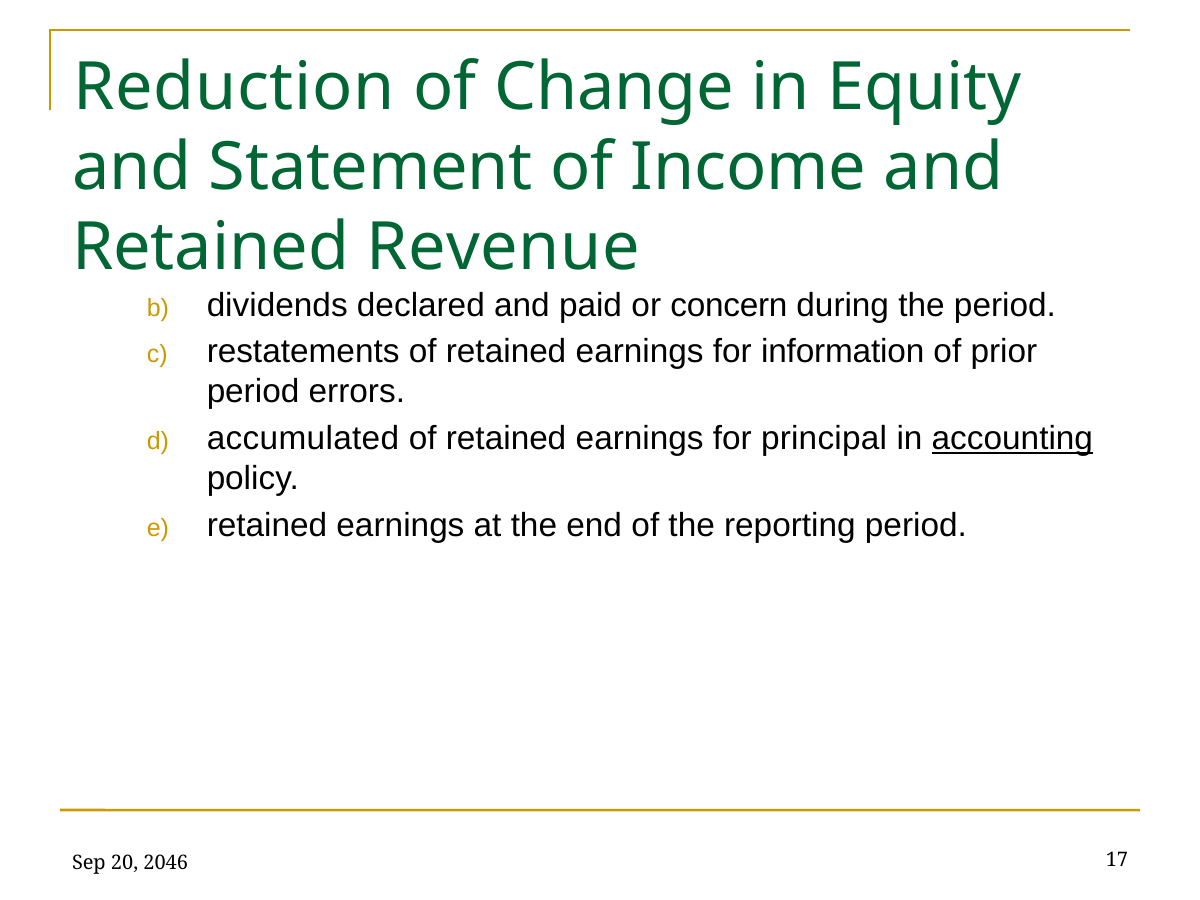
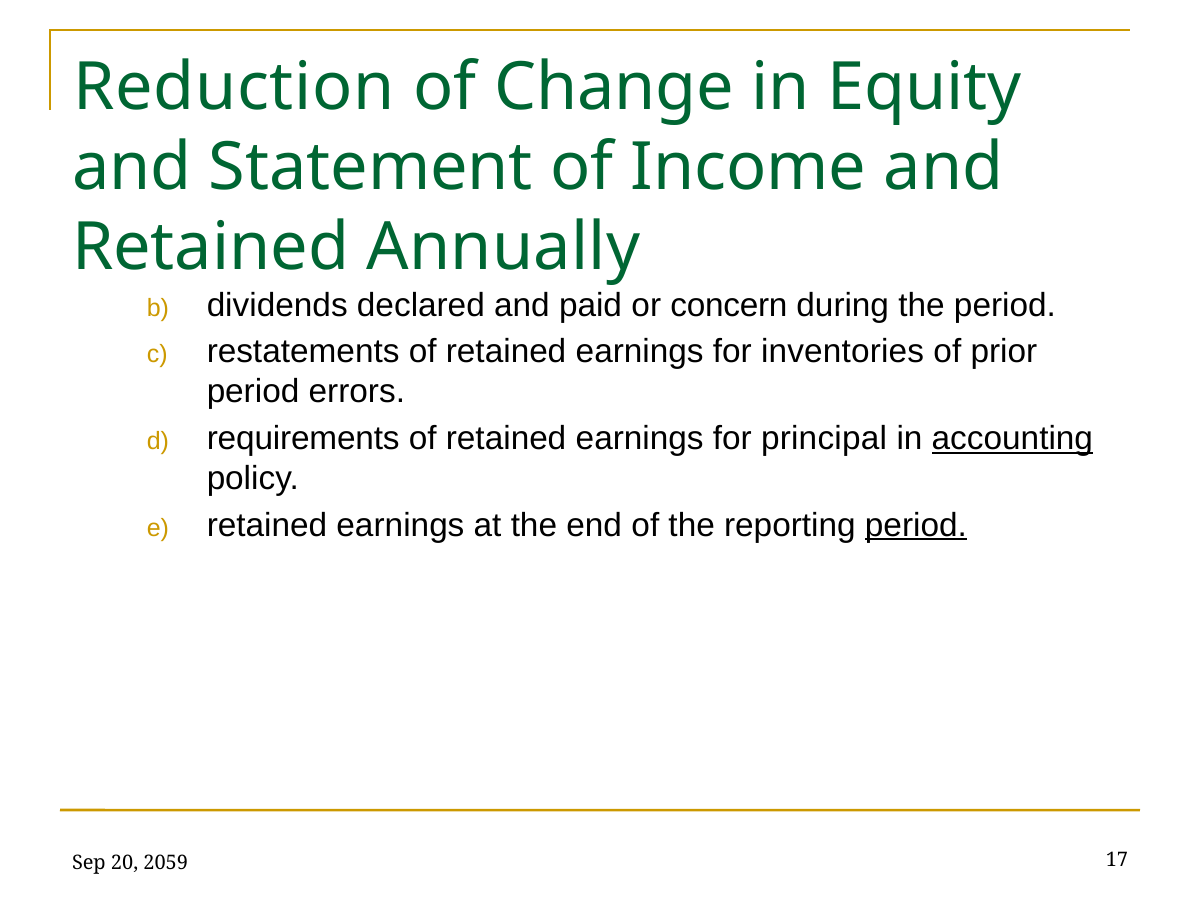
Revenue: Revenue -> Annually (503, 247)
information: information -> inventories (843, 352)
accumulated: accumulated -> requirements (303, 438)
period underline: none -> present (916, 525)
2046: 2046 -> 2059 (166, 863)
